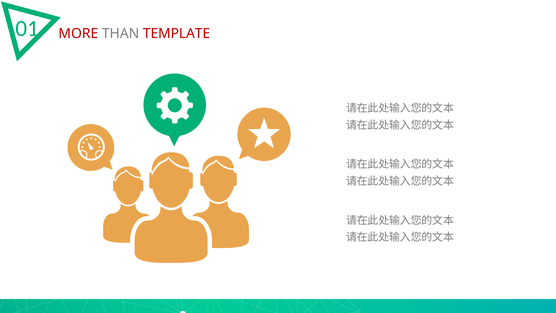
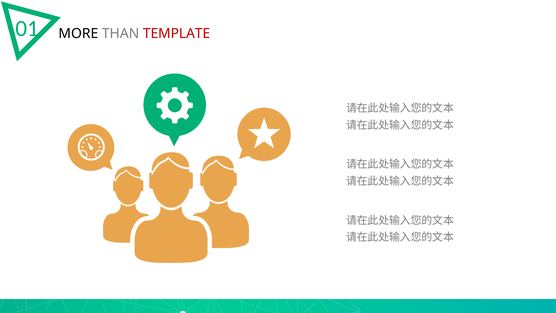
MORE colour: red -> black (78, 34)
